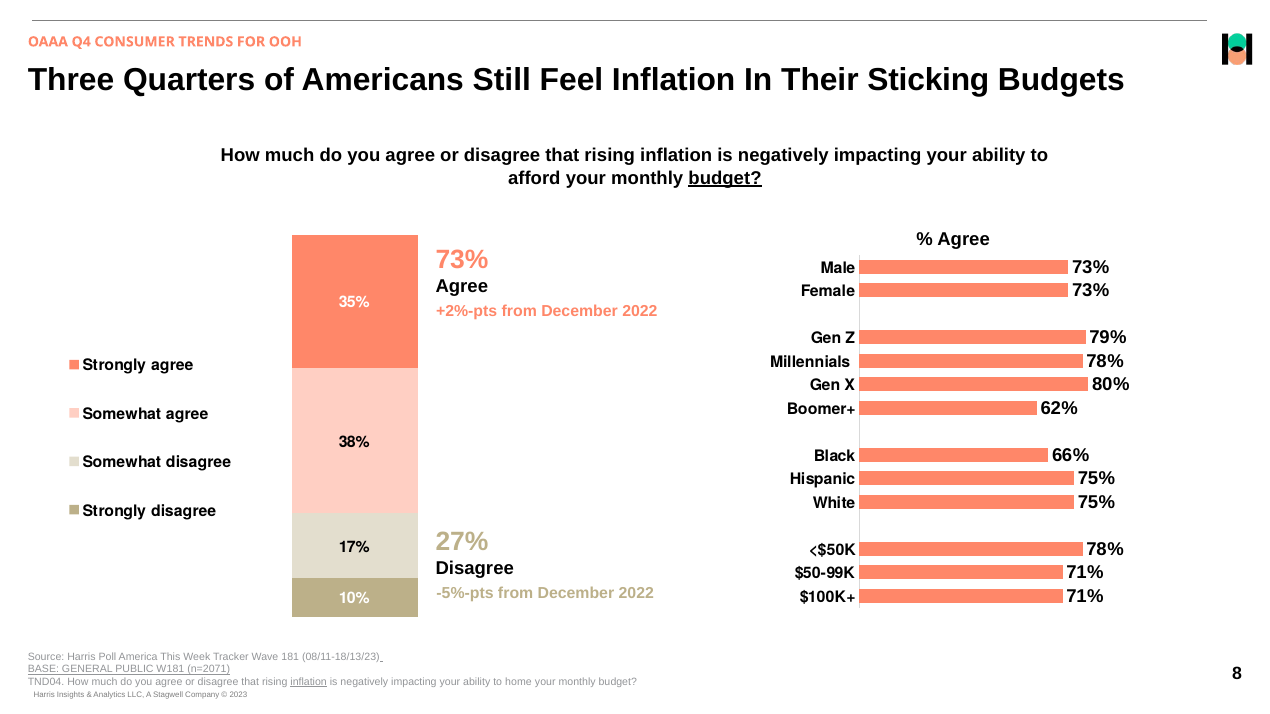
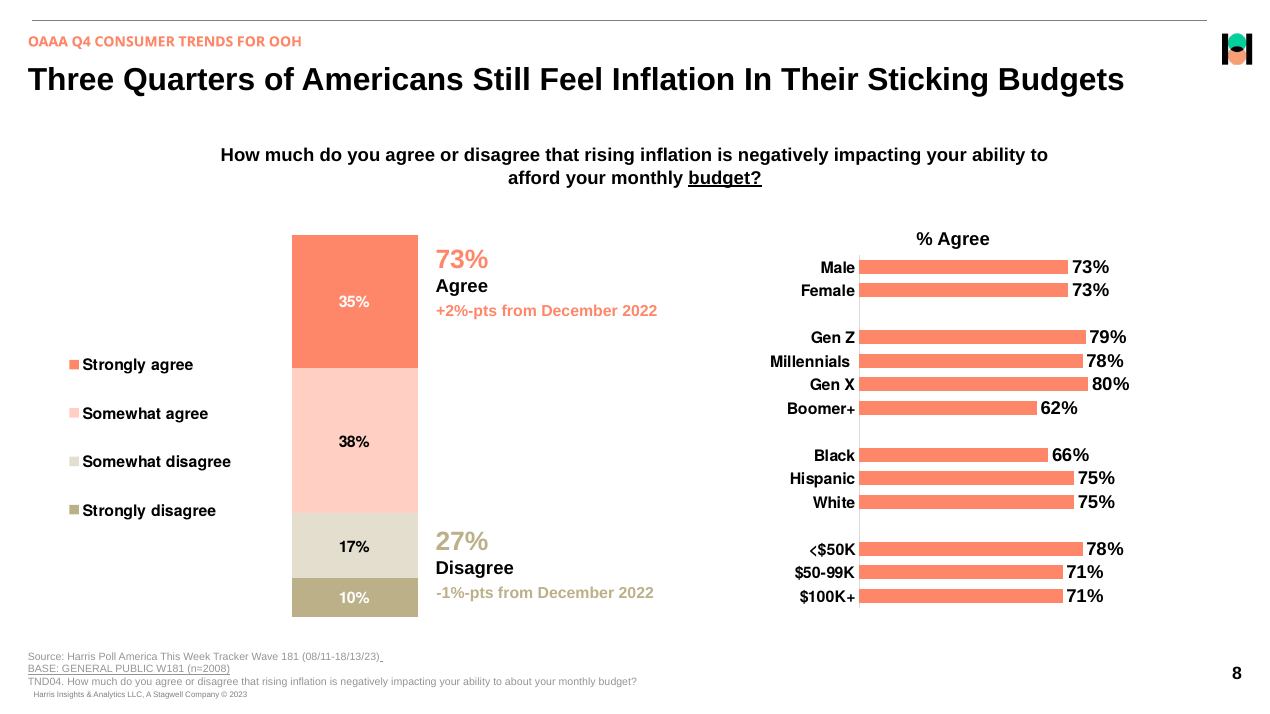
-5%-pts: -5%-pts -> -1%-pts (465, 594)
n=2071: n=2071 -> n=2008 (209, 670)
inflation underline: present -> none (309, 682)
home: home -> about (518, 682)
